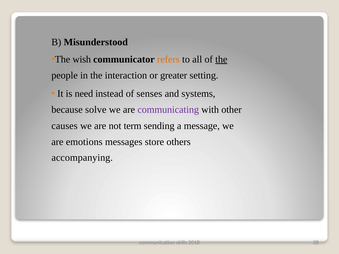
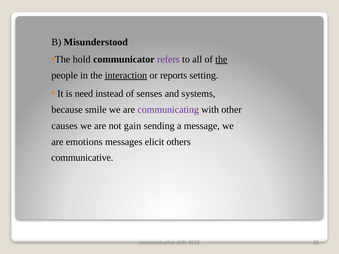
wish: wish -> hold (82, 59)
refers colour: orange -> purple (168, 59)
interaction underline: none -> present (126, 75)
greater: greater -> reports (174, 75)
solve: solve -> smile (96, 110)
term: term -> gain (132, 126)
store: store -> elicit (154, 142)
accompanying: accompanying -> communicative (82, 158)
